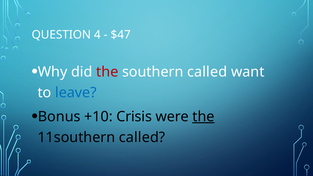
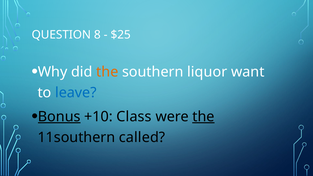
4: 4 -> 8 (97, 35)
$47: $47 -> $25 (121, 35)
the colour: red -> orange (107, 72)
southern called: called -> liquor (207, 72)
Bonus underline: none -> present (59, 117)
Crisis: Crisis -> Class (134, 117)
